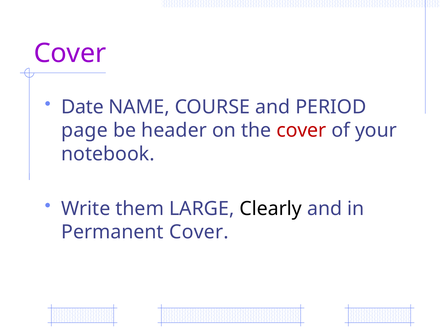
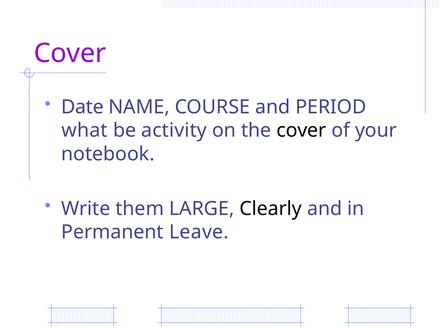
page: page -> what (85, 130)
header: header -> activity (174, 130)
cover colour: red -> black (301, 130)
Permanent Cover: Cover -> Leave (199, 232)
